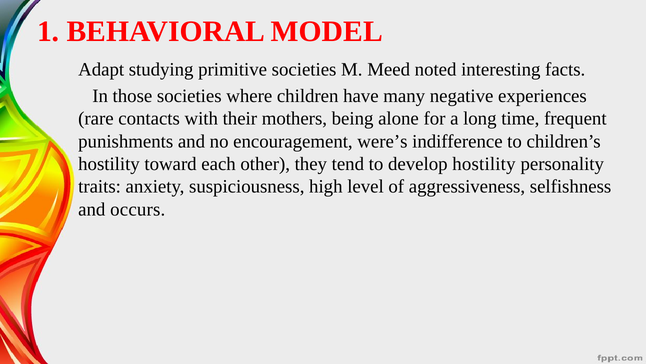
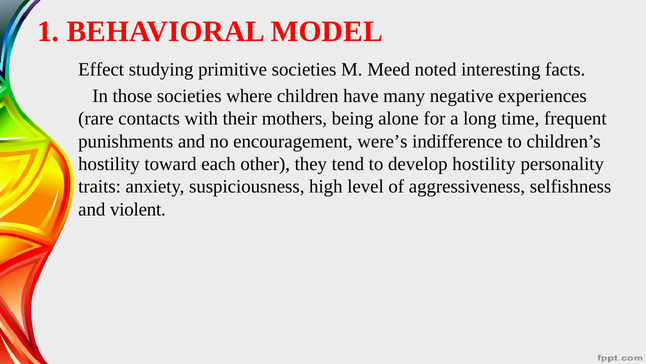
Adapt: Adapt -> Effect (101, 69)
occurs: occurs -> violent (138, 209)
